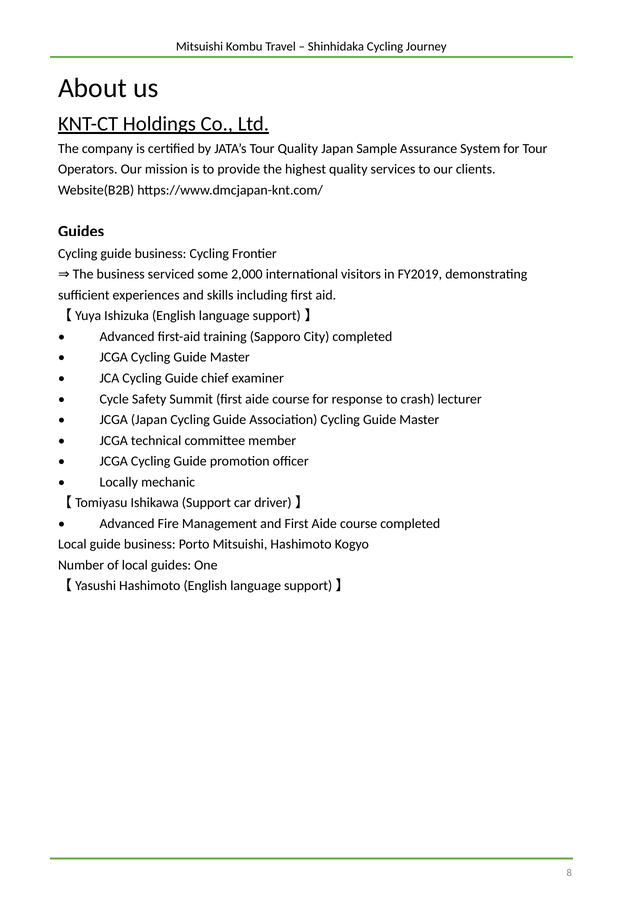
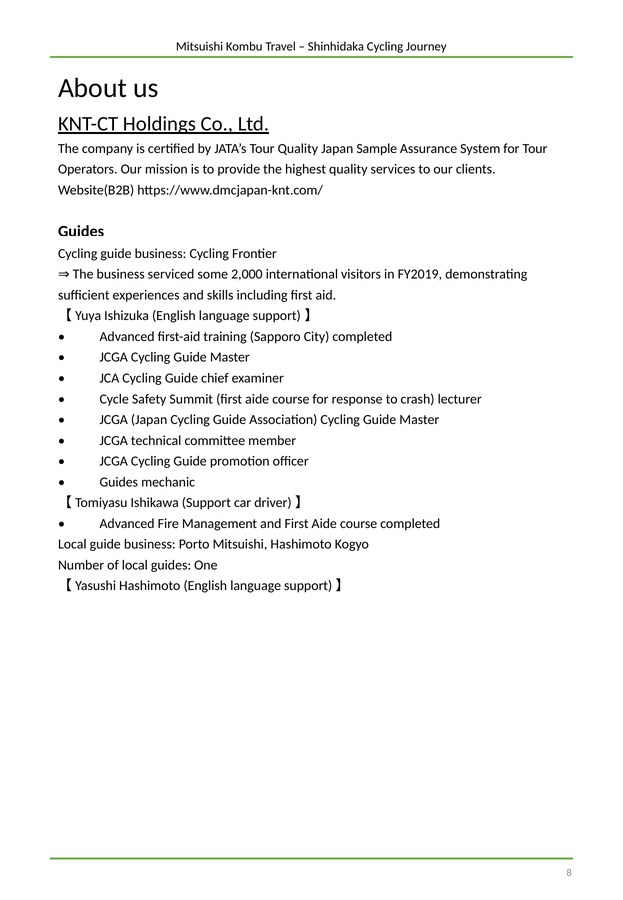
Locally: Locally -> Guides (119, 482)
